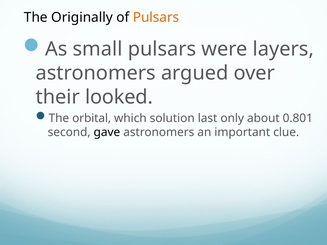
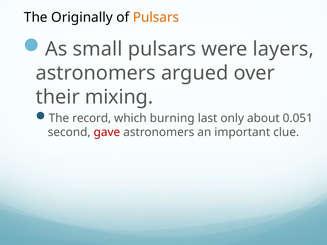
looked: looked -> mixing (119, 97)
orbital: orbital -> record (92, 118)
solution: solution -> burning (172, 118)
0.801: 0.801 -> 0.051 (298, 118)
gave colour: black -> red (107, 132)
